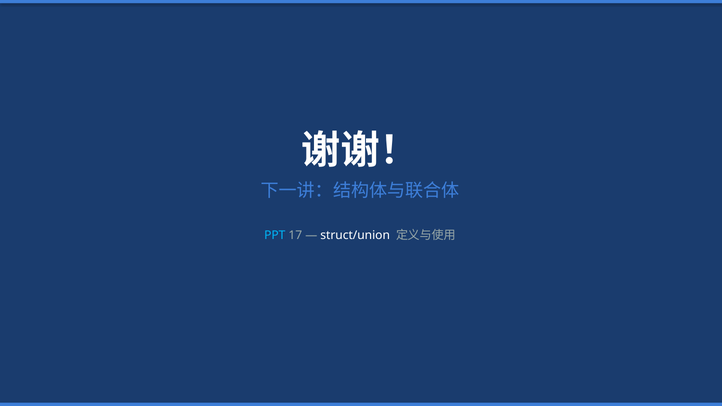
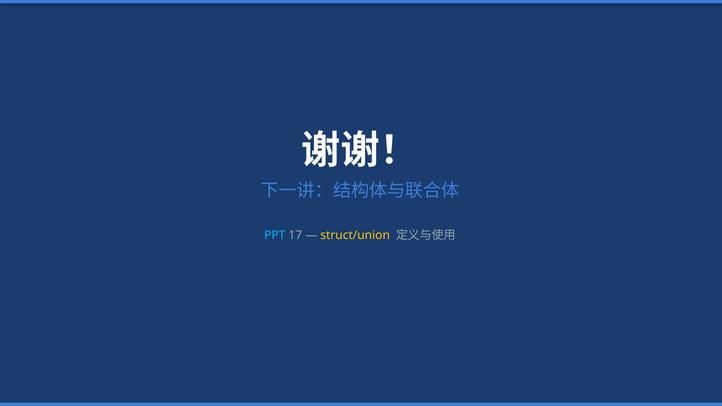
struct/union colour: white -> yellow (355, 235)
